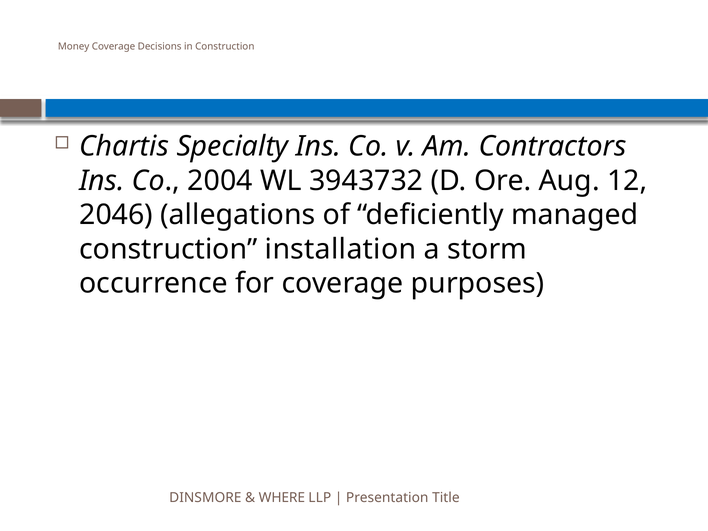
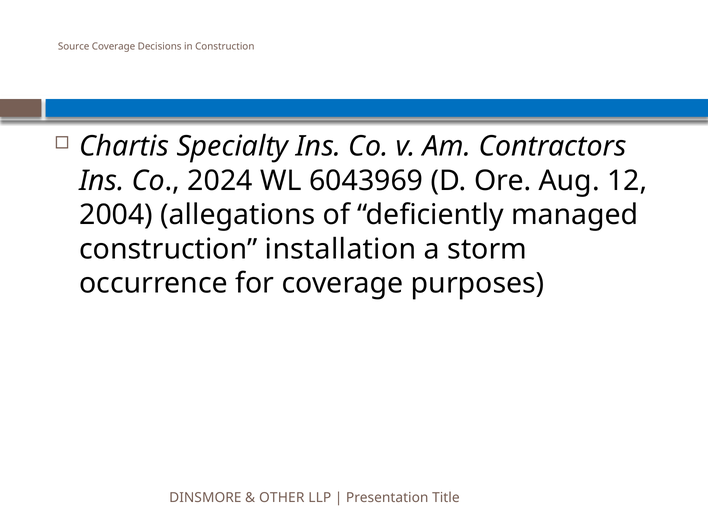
Money: Money -> Source (74, 47)
2004: 2004 -> 2024 (220, 181)
3943732: 3943732 -> 6043969 (366, 181)
2046: 2046 -> 2004 (116, 215)
WHERE: WHERE -> OTHER (282, 498)
